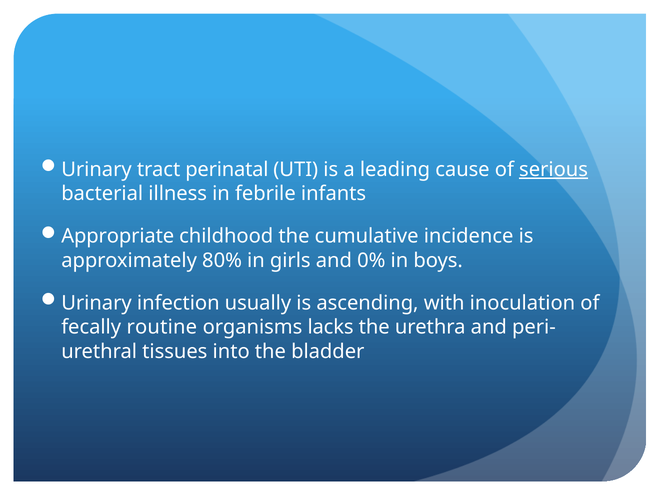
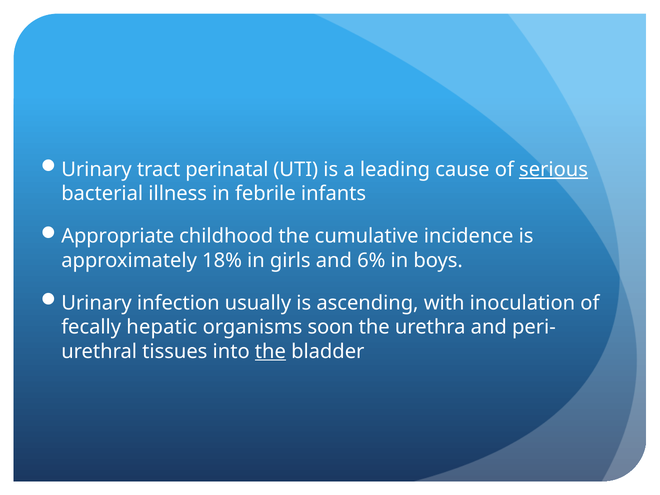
80%: 80% -> 18% (222, 260)
0%: 0% -> 6% (371, 260)
routine: routine -> hepatic (162, 327)
lacks: lacks -> soon (331, 327)
the underline: none -> present (270, 351)
